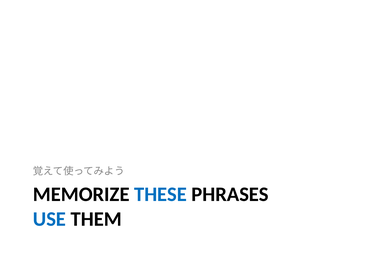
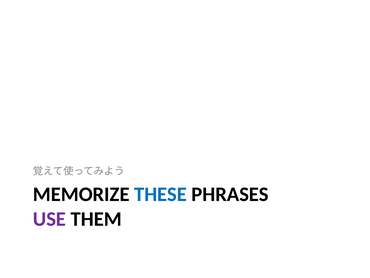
USE colour: blue -> purple (49, 219)
